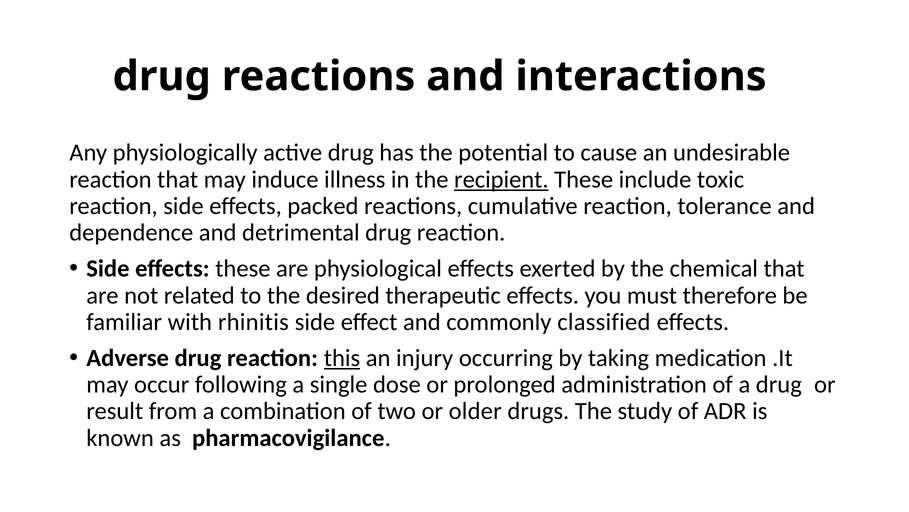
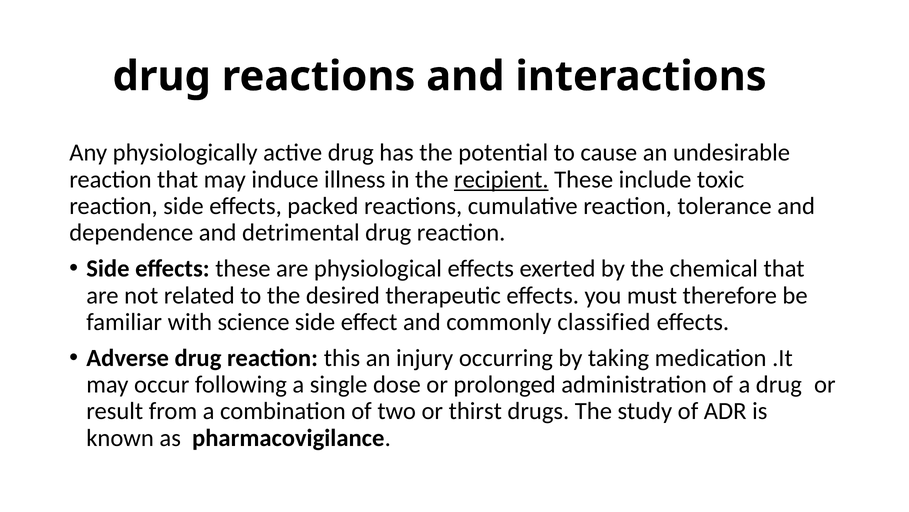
rhinitis: rhinitis -> science (254, 322)
this underline: present -> none (342, 358)
older: older -> thirst (475, 411)
